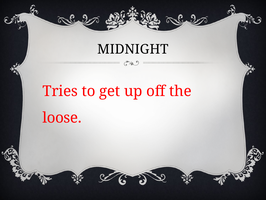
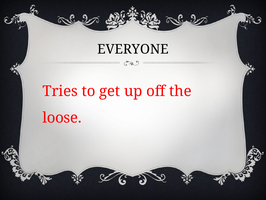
MIDNIGHT: MIDNIGHT -> EVERYONE (133, 49)
